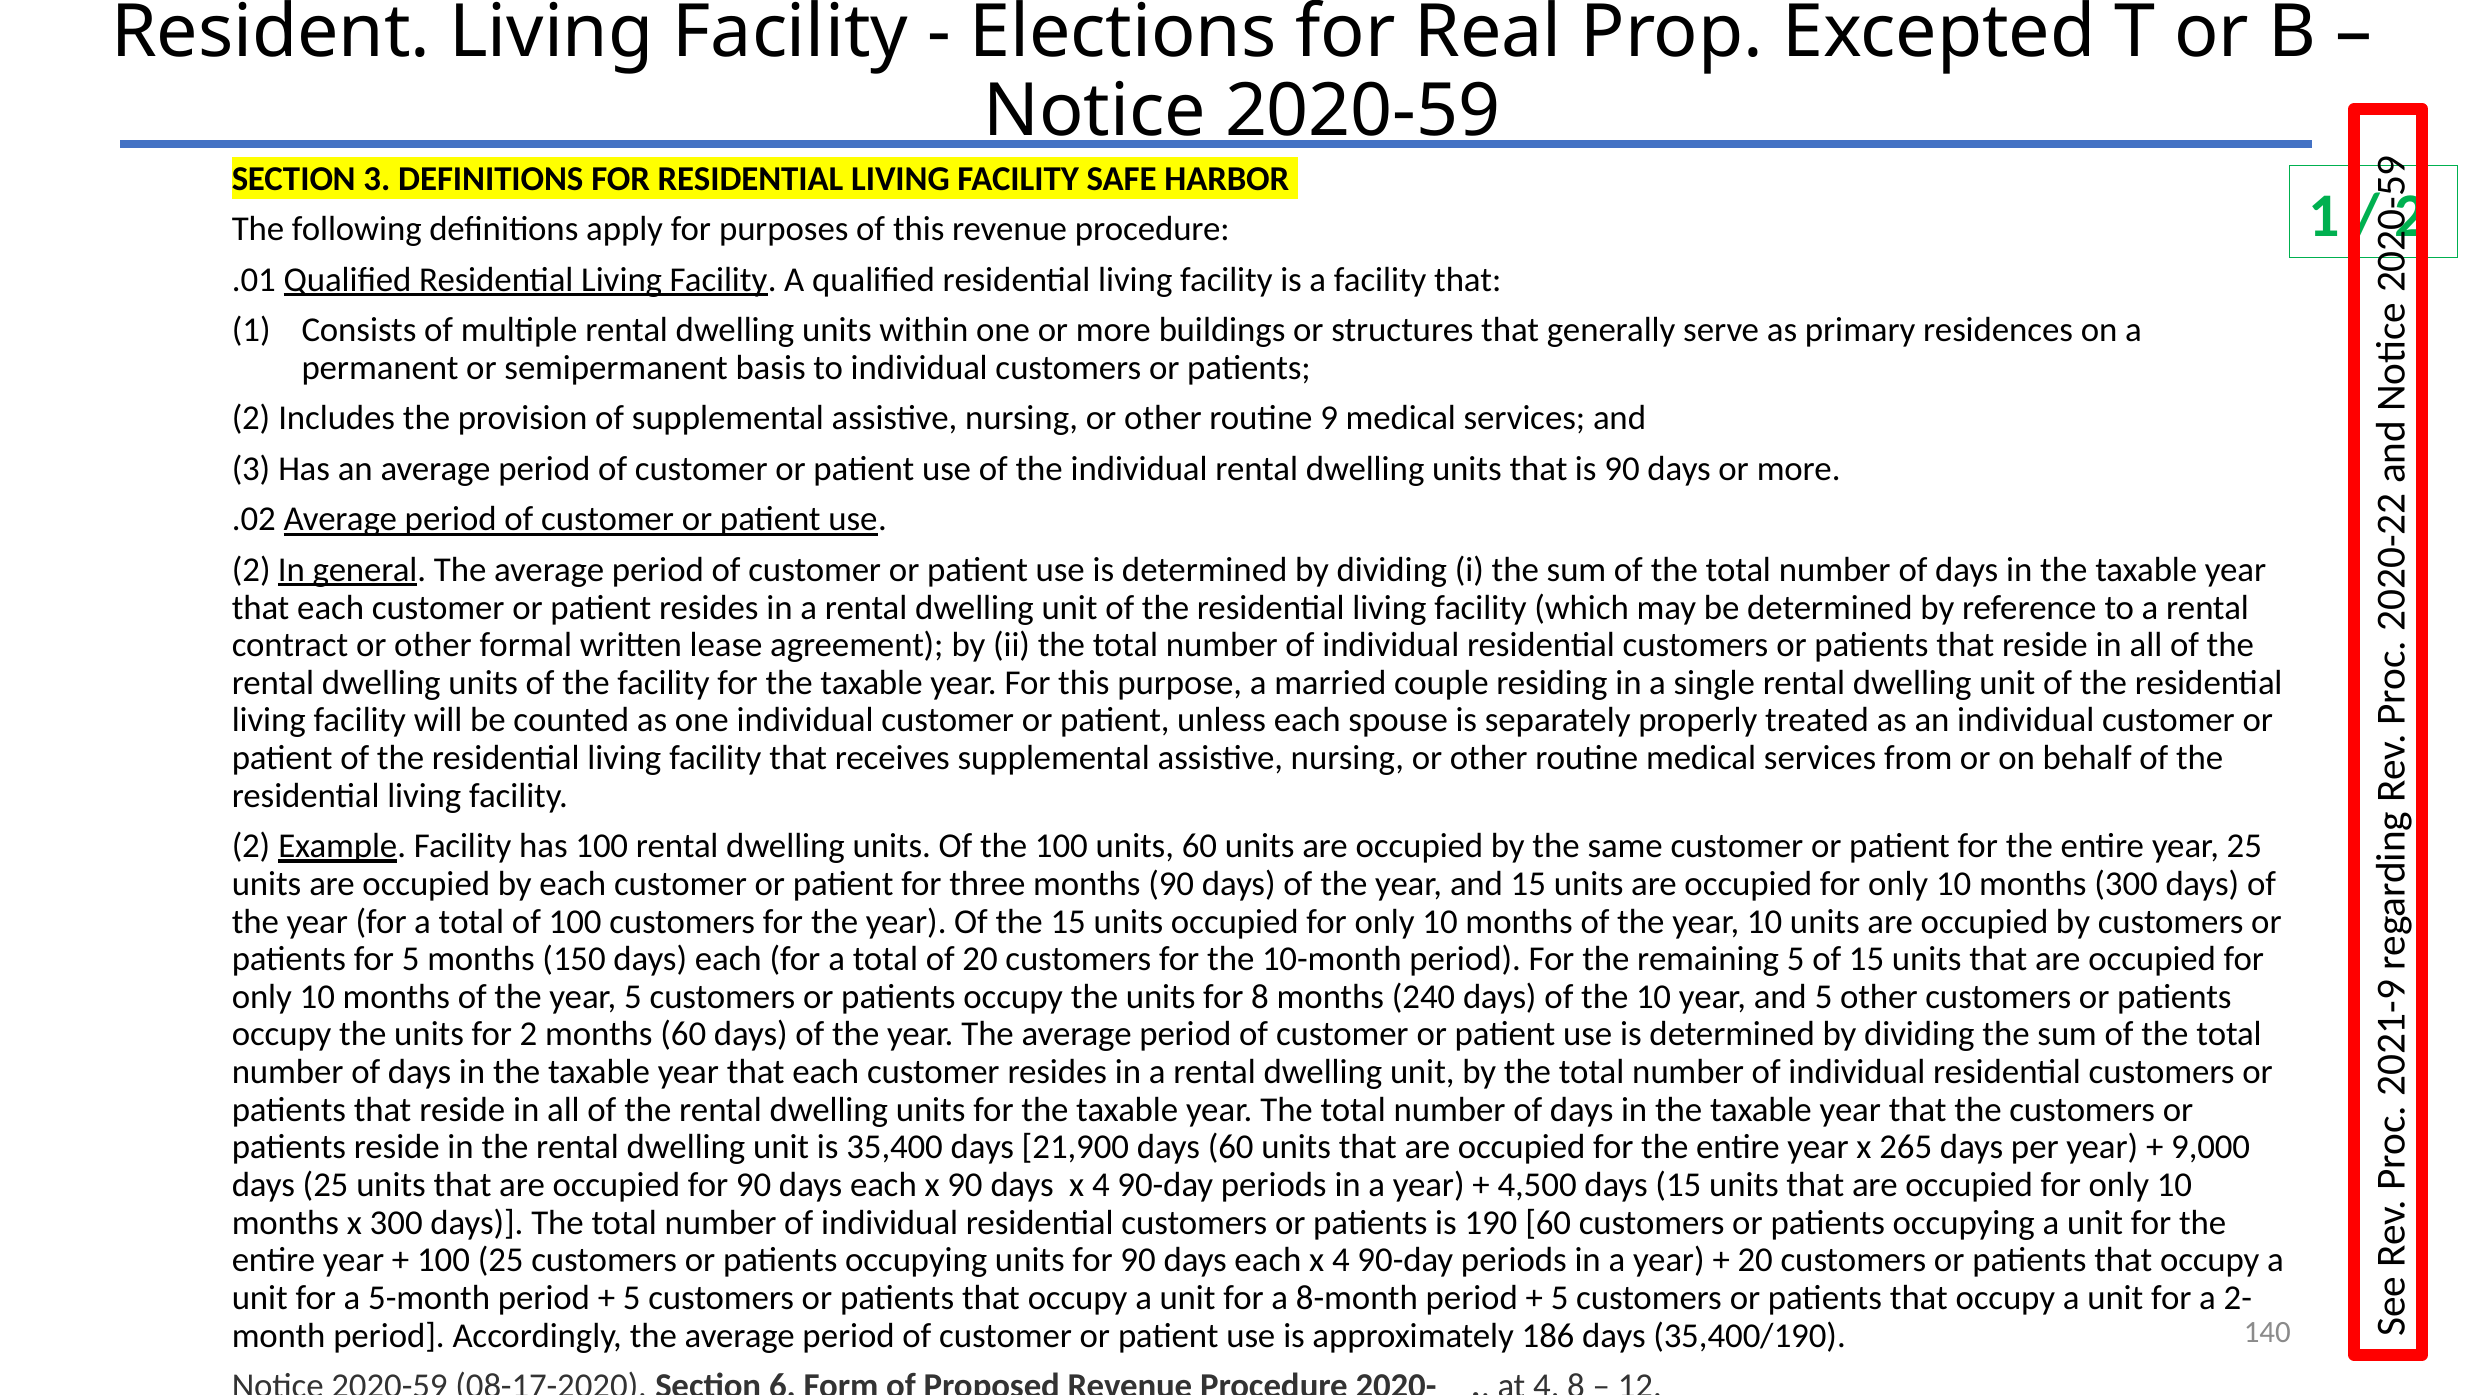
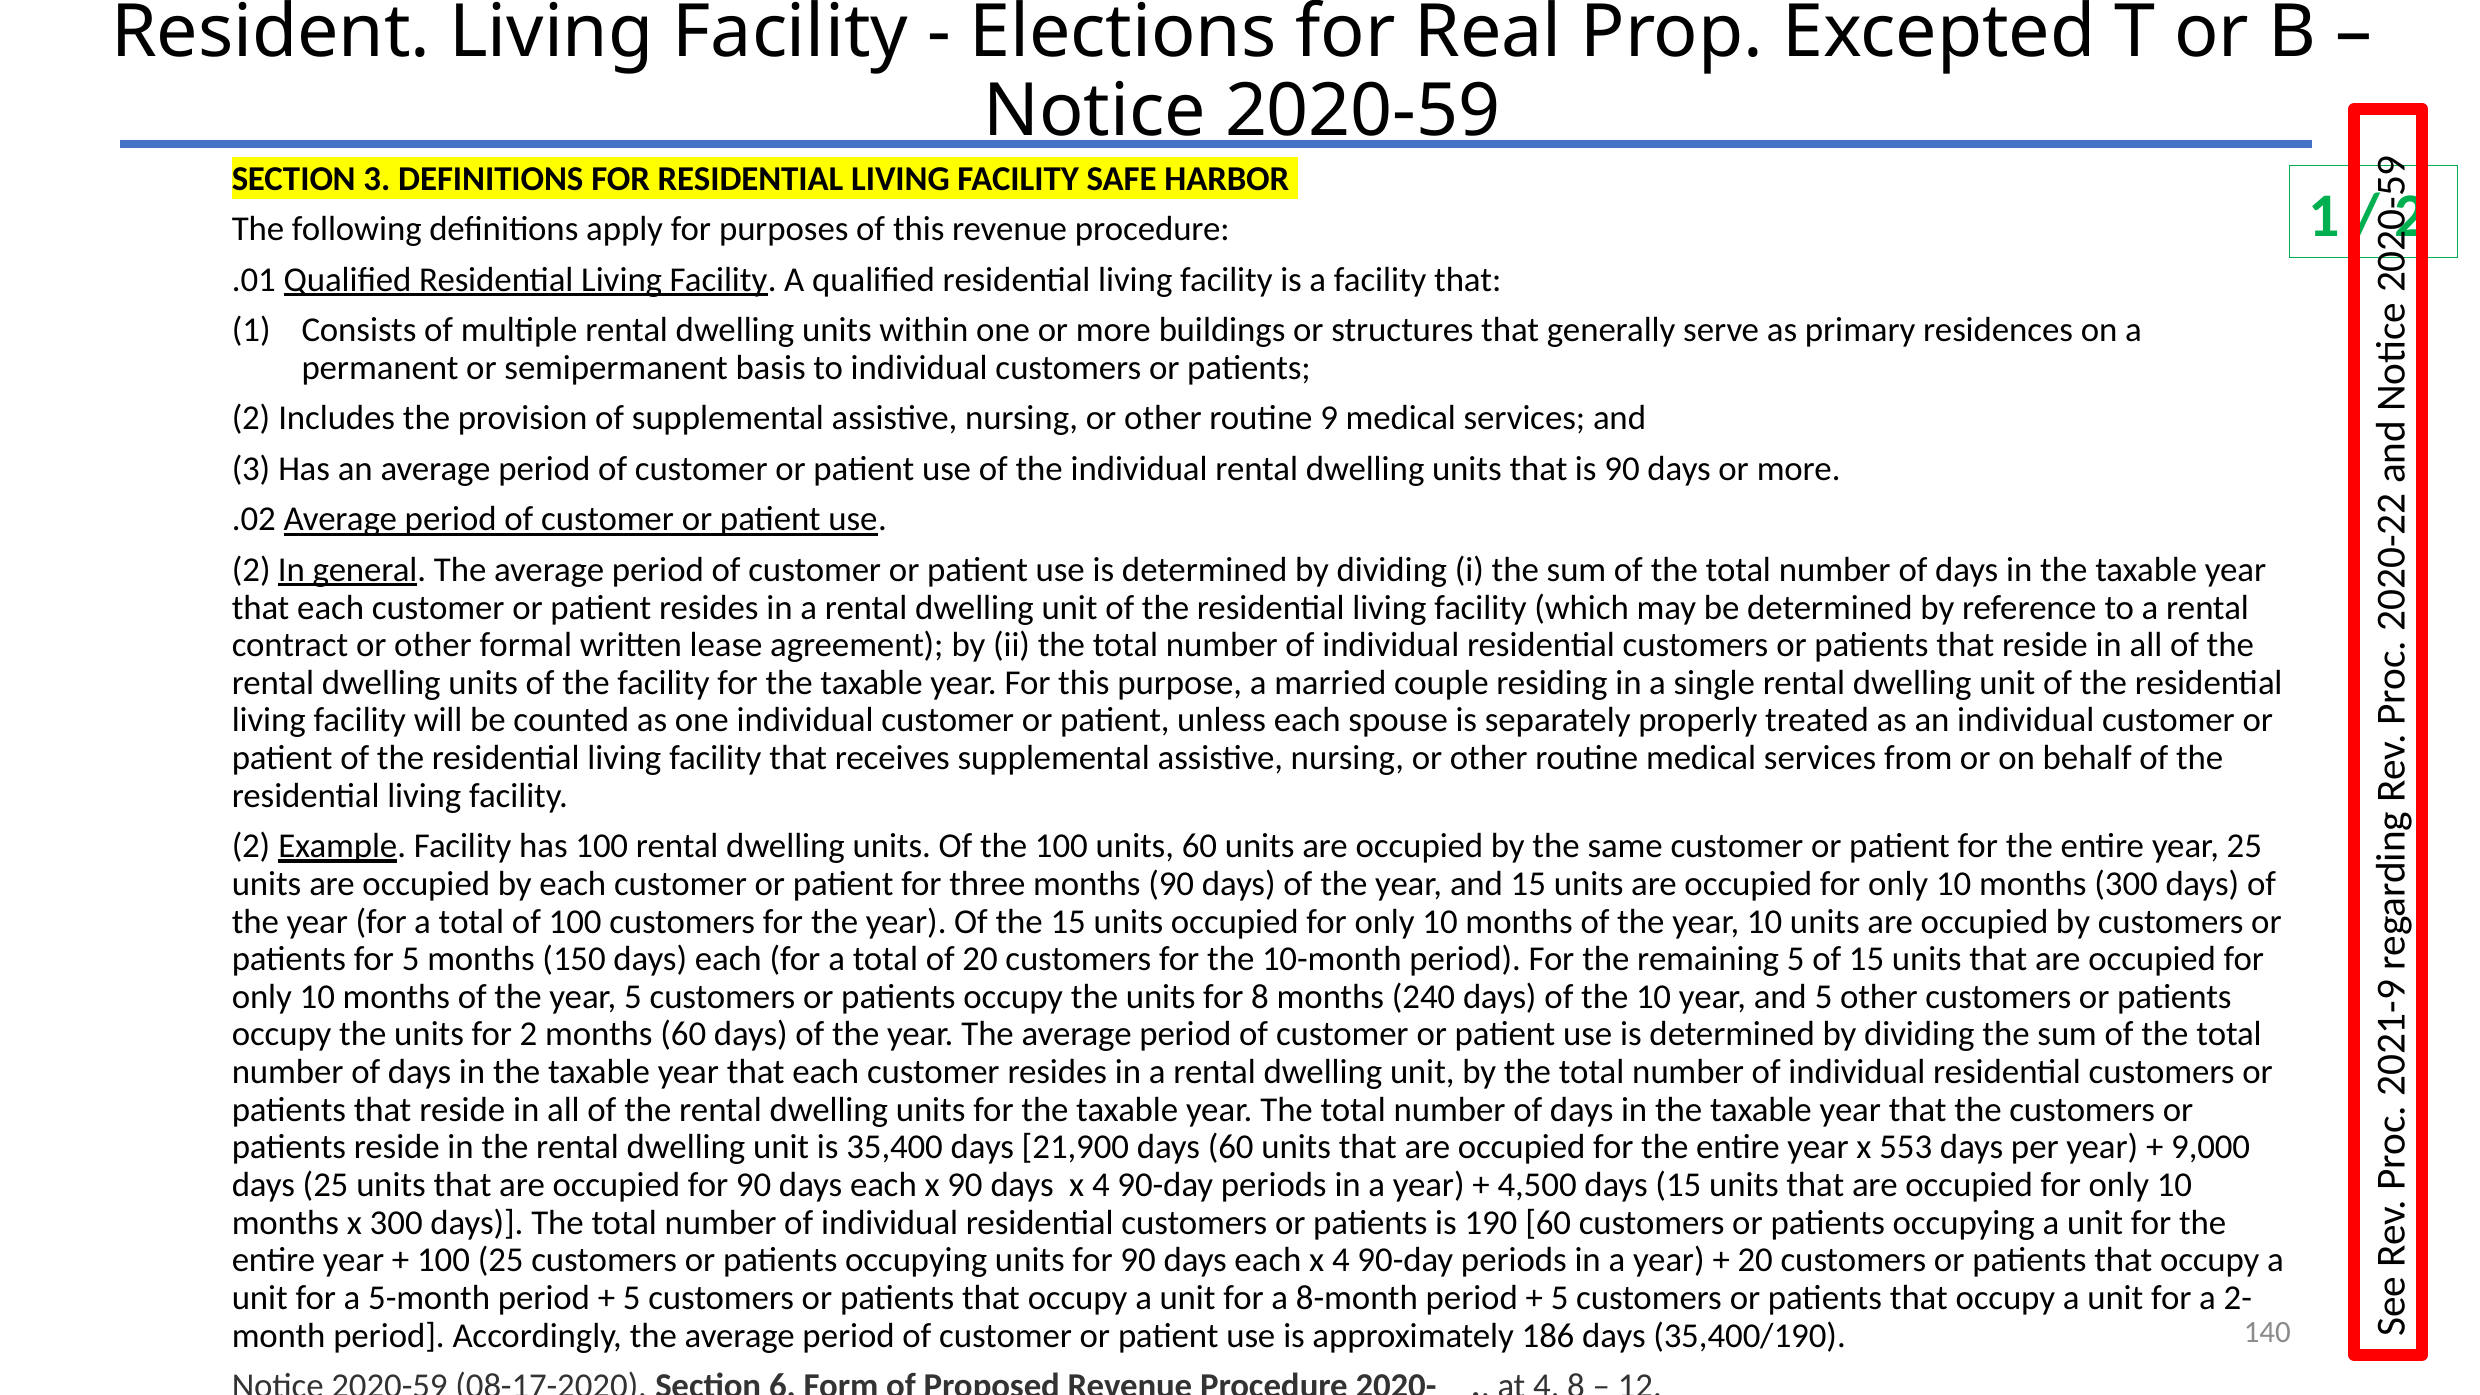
265: 265 -> 553 (1906, 1147)
